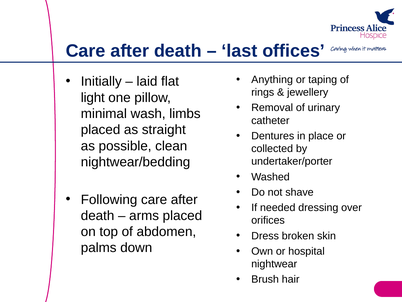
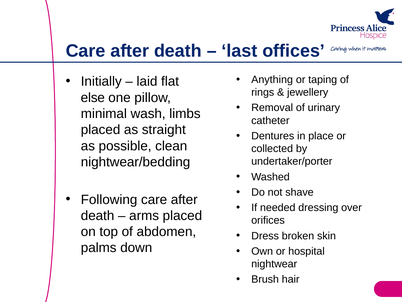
light: light -> else (93, 97)
